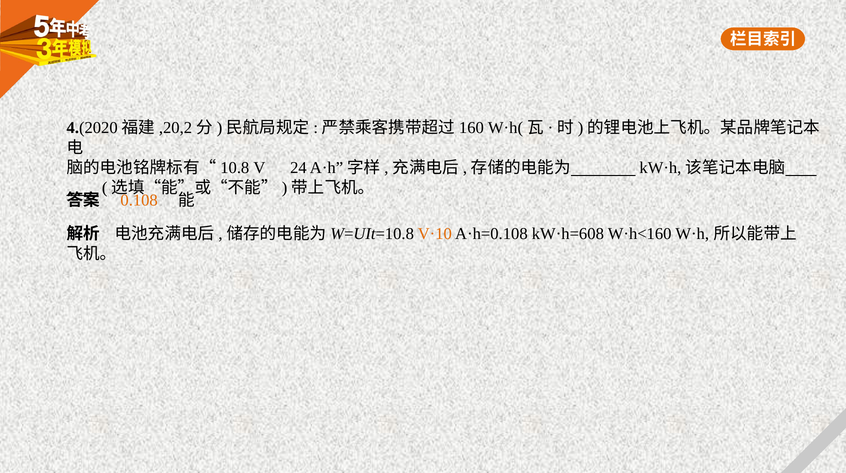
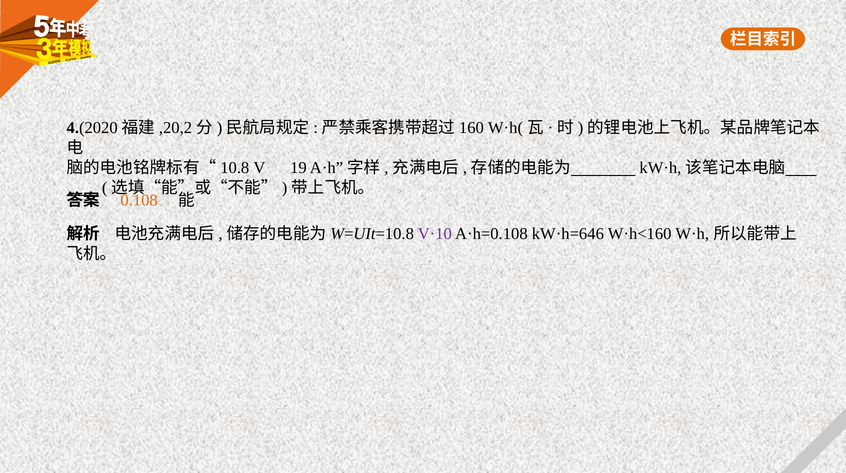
24: 24 -> 19 (298, 168)
V·10 colour: orange -> purple (435, 234)
kW·h=608: kW·h=608 -> kW·h=646 (568, 234)
